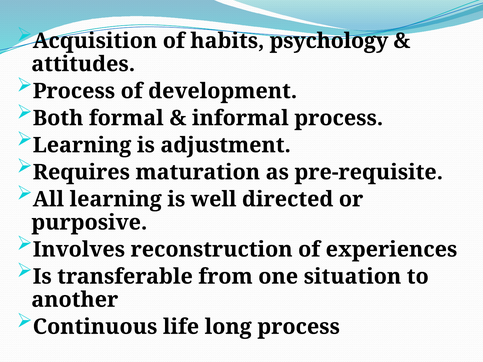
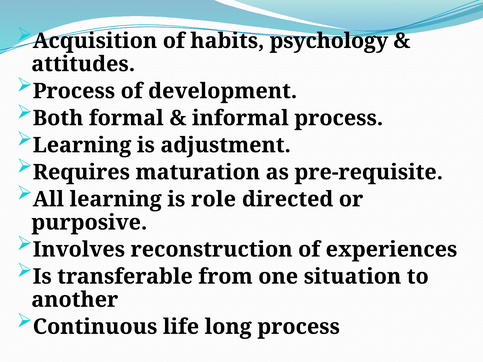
well: well -> role (214, 199)
